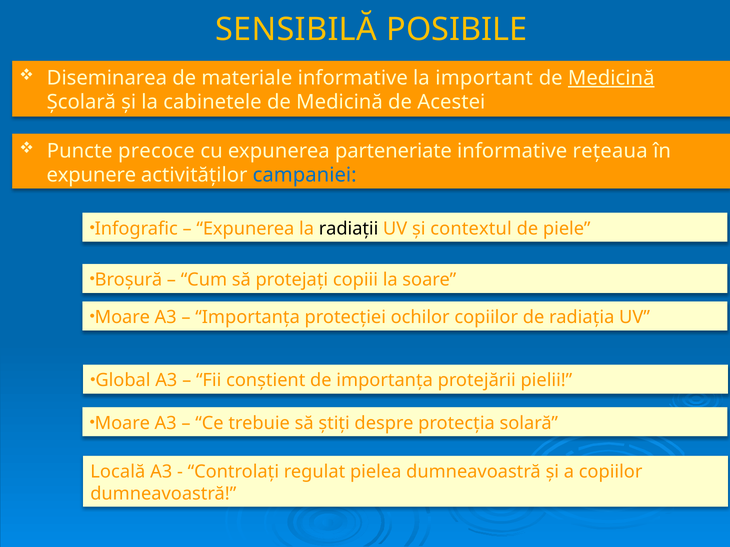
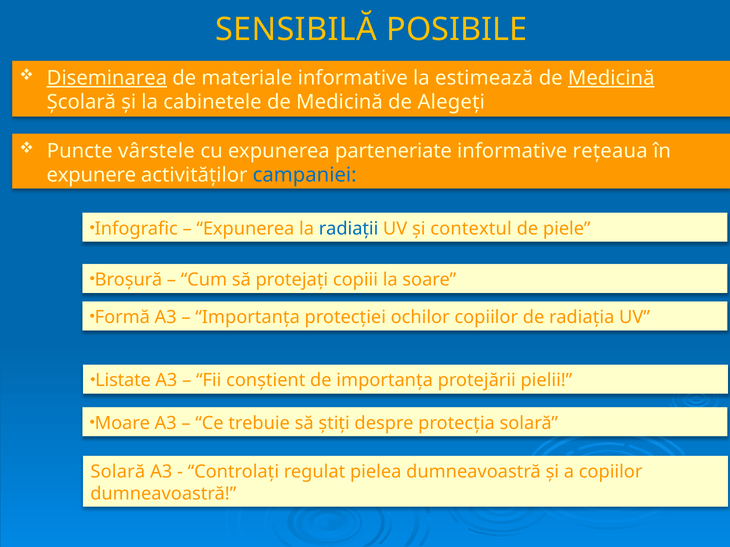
Diseminarea underline: none -> present (107, 78)
important: important -> estimează (484, 78)
Acestei: Acestei -> Alegeţi (451, 102)
precoce: precoce -> vârstele (156, 151)
radiaţii colour: black -> blue (349, 229)
Moare: Moare -> Formă (122, 318)
Global: Global -> Listate (123, 381)
Locală: Locală -> Solară (118, 472)
